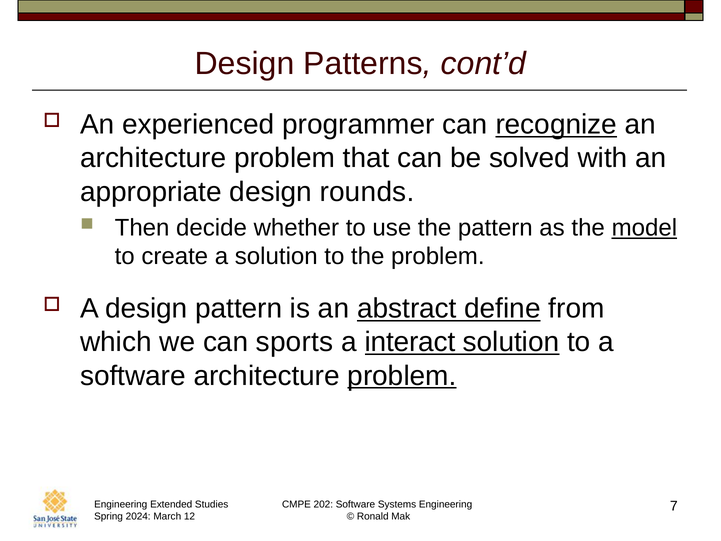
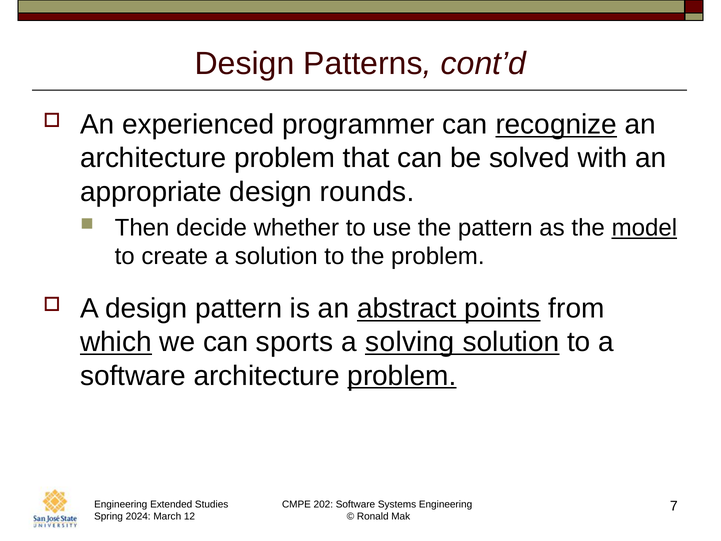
define: define -> points (502, 308)
which underline: none -> present (116, 342)
interact: interact -> solving (410, 342)
